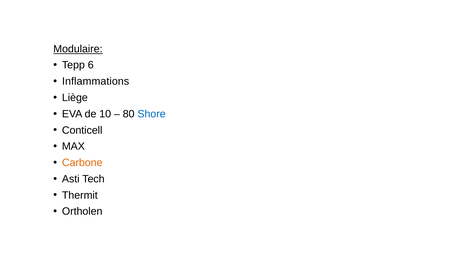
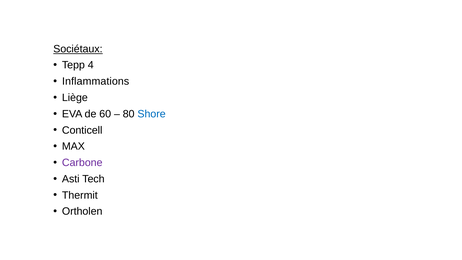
Modulaire: Modulaire -> Sociétaux (78, 49)
6: 6 -> 4 (91, 65)
10: 10 -> 60 (105, 114)
Carbone colour: orange -> purple (82, 163)
